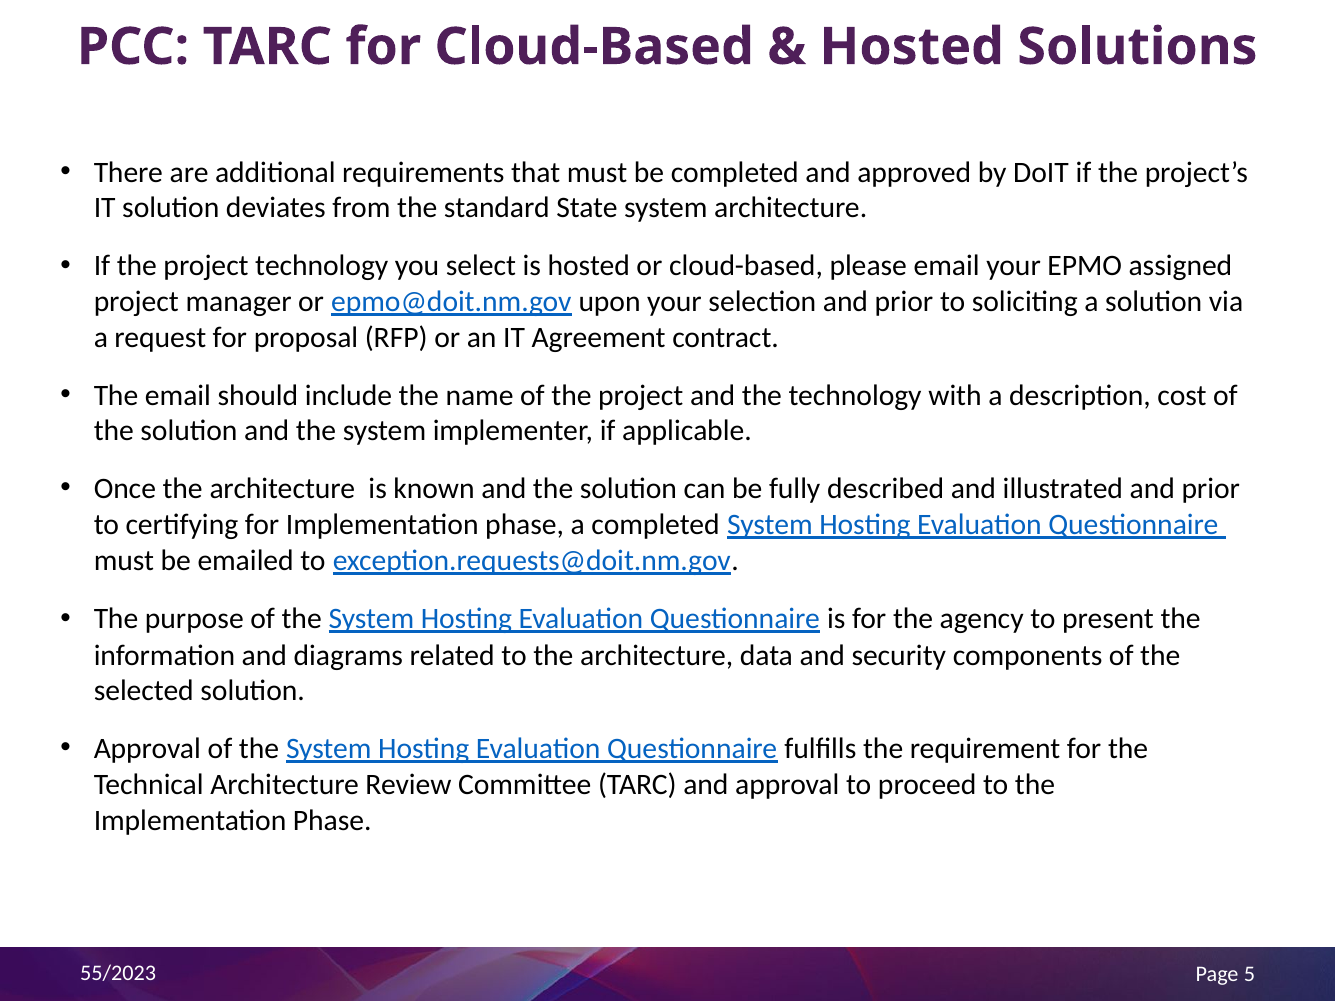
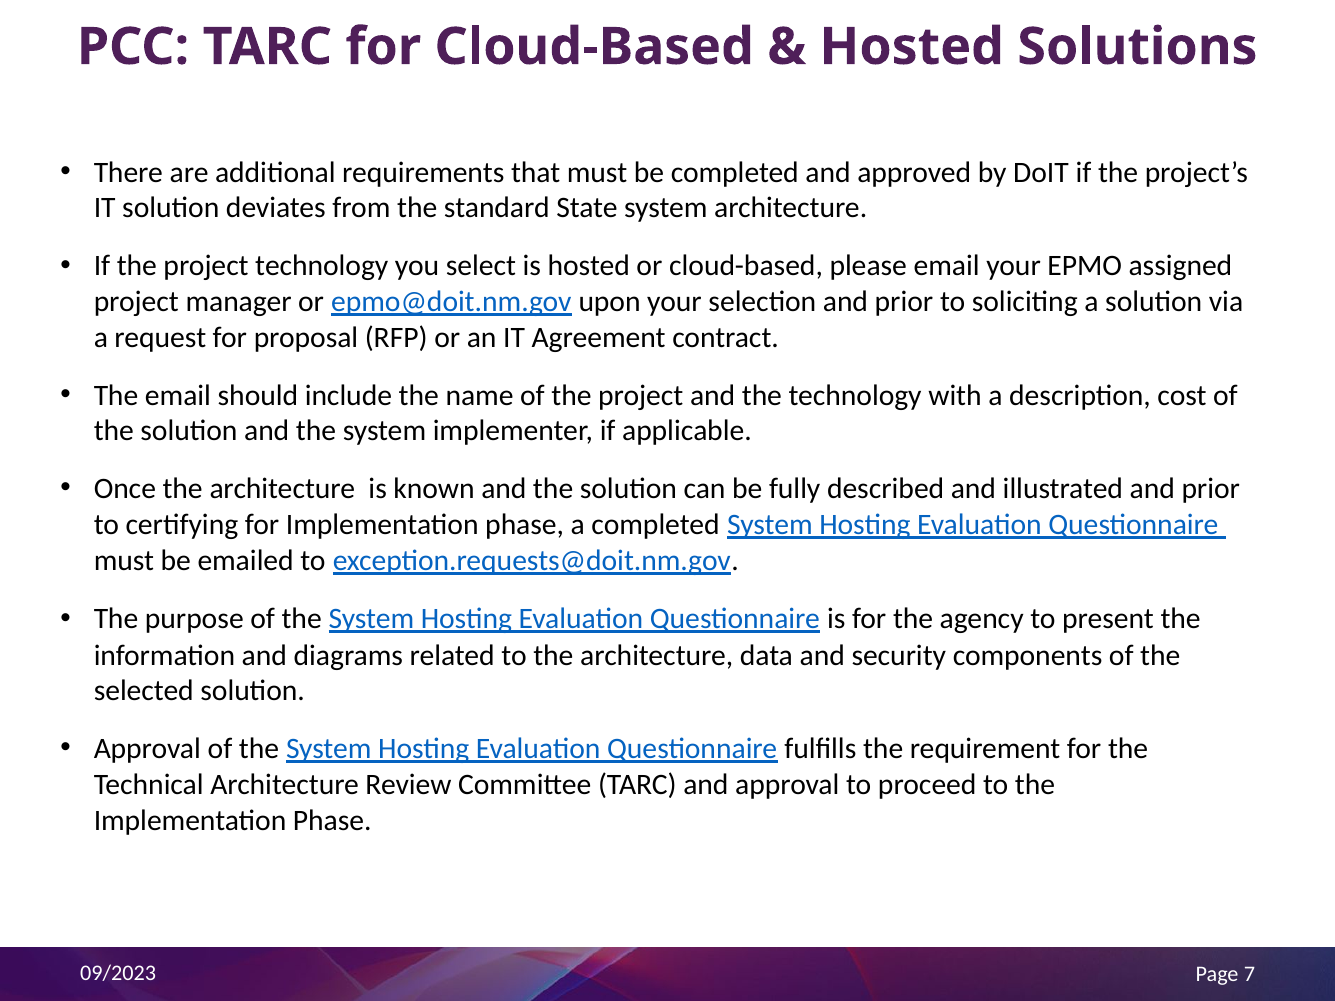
55/2023: 55/2023 -> 09/2023 (118, 973)
5: 5 -> 7 (1249, 974)
